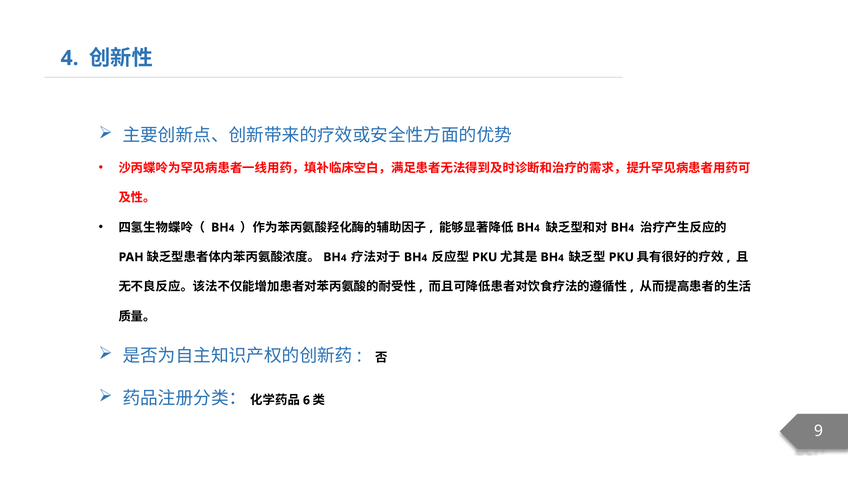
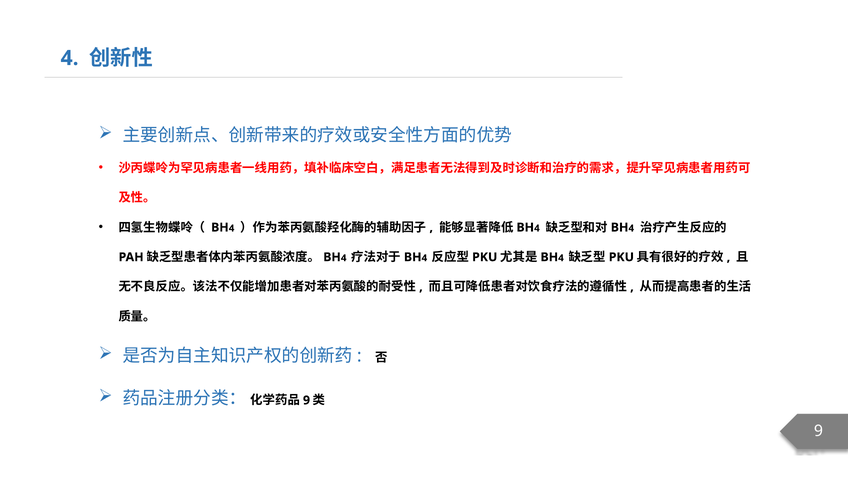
6: 6 -> 9 (306, 400)
